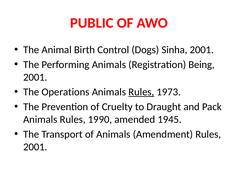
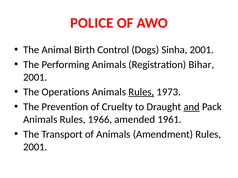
PUBLIC: PUBLIC -> POLICE (92, 23)
Being: Being -> Bihar (201, 65)
and underline: none -> present (192, 107)
1990: 1990 -> 1966 (100, 120)
1945: 1945 -> 1961 (170, 120)
